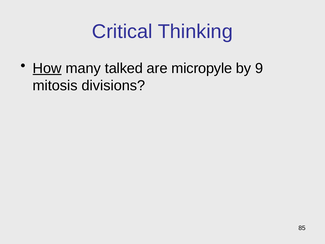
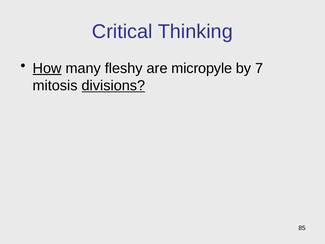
talked: talked -> fleshy (124, 68)
9: 9 -> 7 (259, 68)
divisions underline: none -> present (113, 86)
